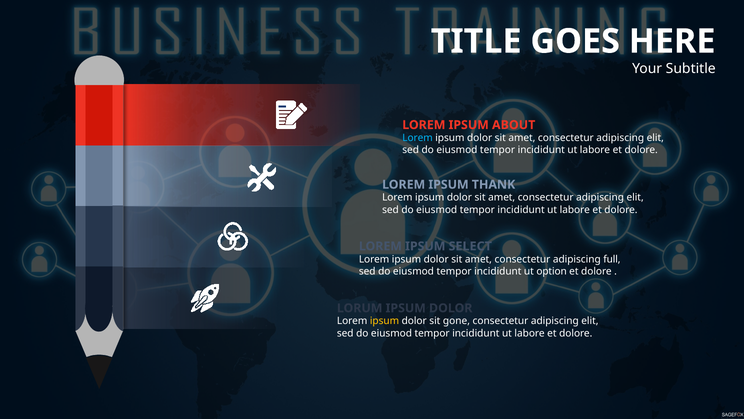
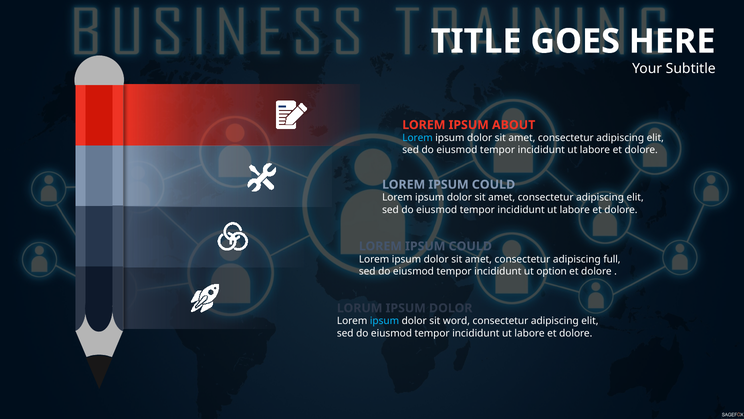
THANK: THANK -> COULD (493, 184)
SELECT: SELECT -> COULD (470, 246)
ipsum colour: yellow -> light blue (385, 321)
gone: gone -> word (456, 321)
